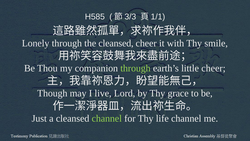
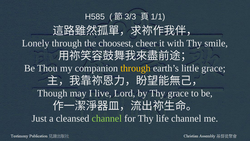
the cleansed: cleansed -> choosest (116, 43)
through colour: light green -> yellow (135, 68)
little cheer: cheer -> grace (213, 68)
